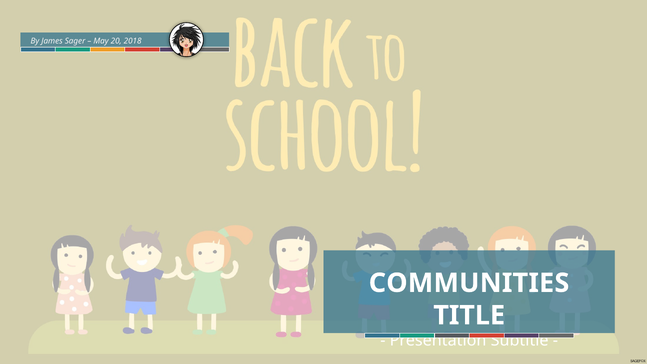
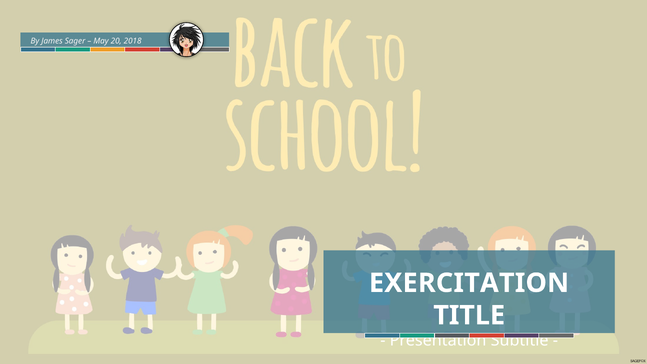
COMMUNITIES: COMMUNITIES -> EXERCITATION (469, 283)
